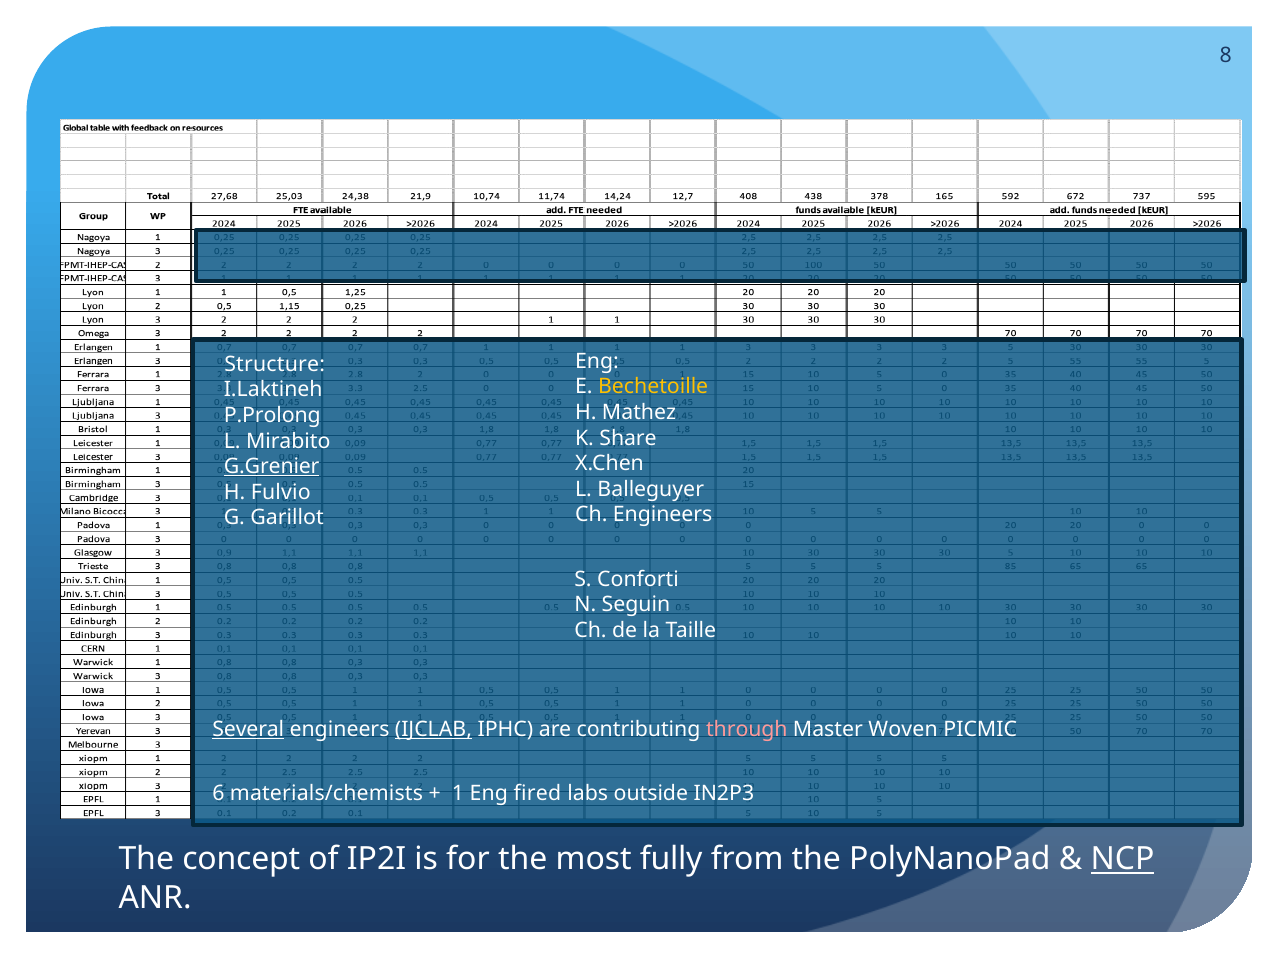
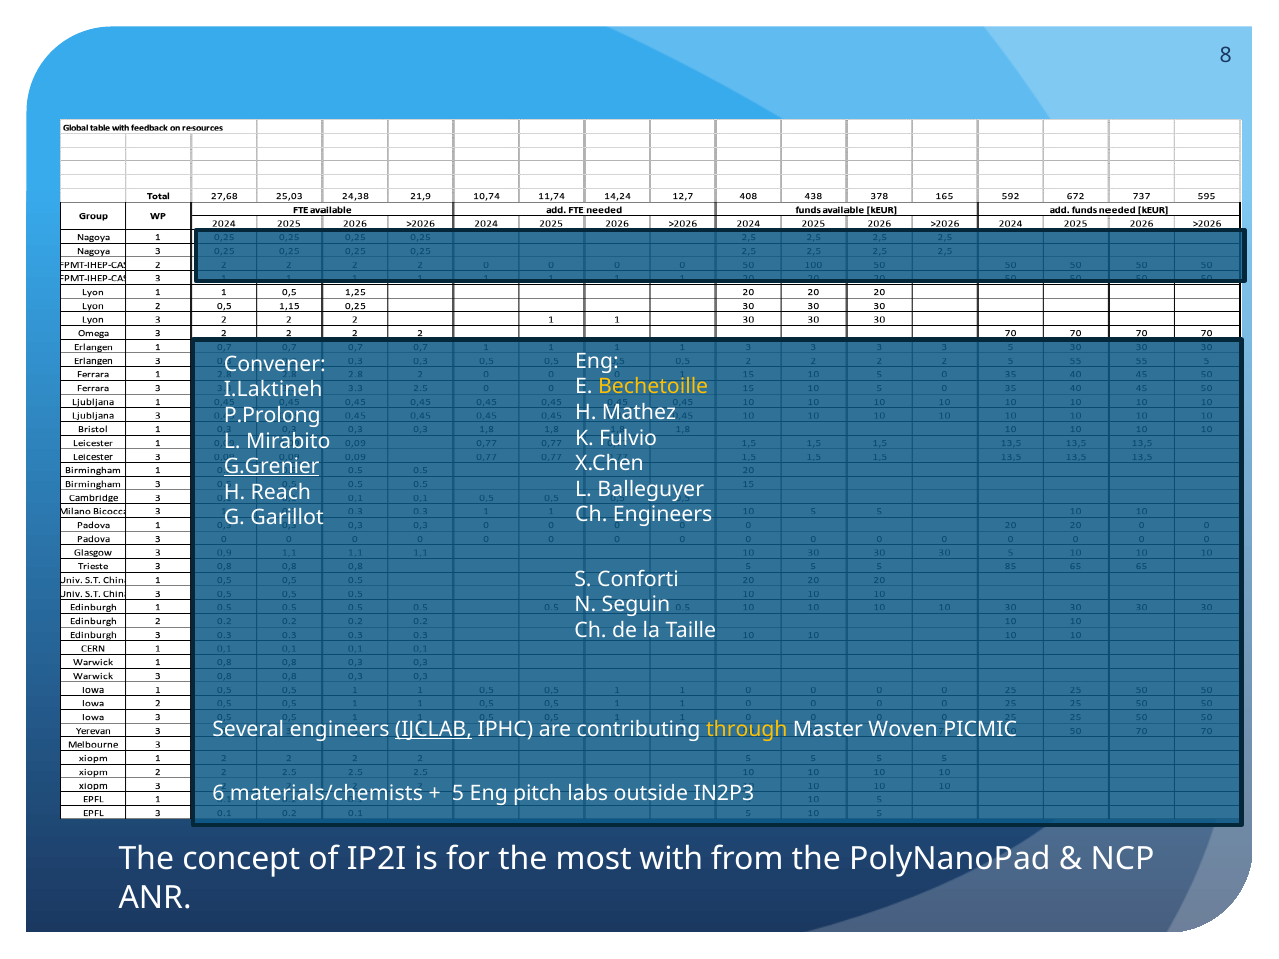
Structure: Structure -> Convener (275, 364)
Share: Share -> Fulvio (628, 438)
Fulvio: Fulvio -> Reach (281, 492)
Several underline: present -> none (248, 729)
through colour: pink -> yellow (747, 729)
1: 1 -> 5 (458, 794)
fired: fired -> pitch (538, 794)
fully: fully -> with (671, 859)
NCP underline: present -> none (1123, 859)
